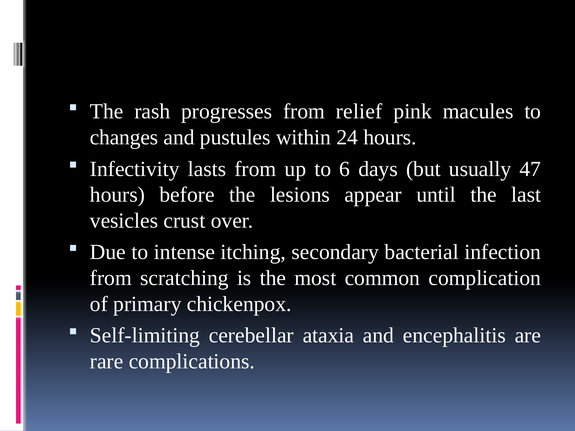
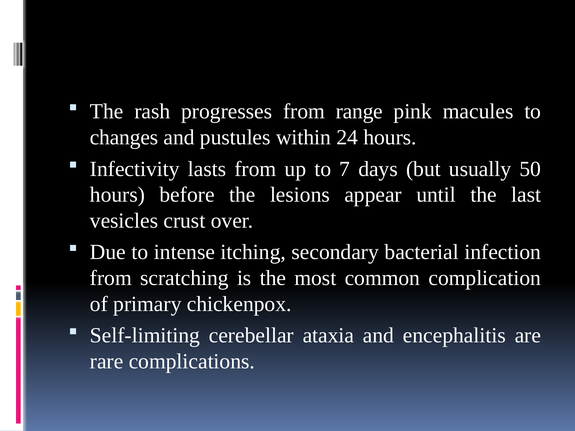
relief: relief -> range (359, 112)
6: 6 -> 7 (345, 169)
47: 47 -> 50 (530, 169)
